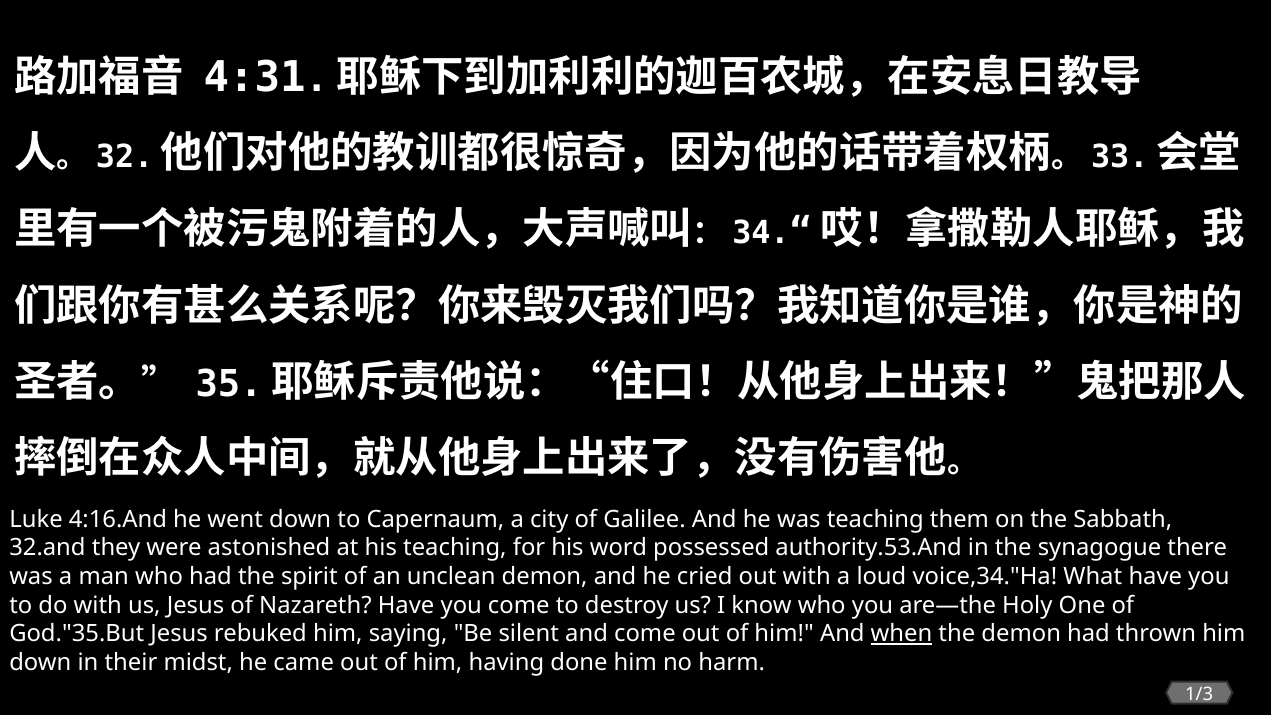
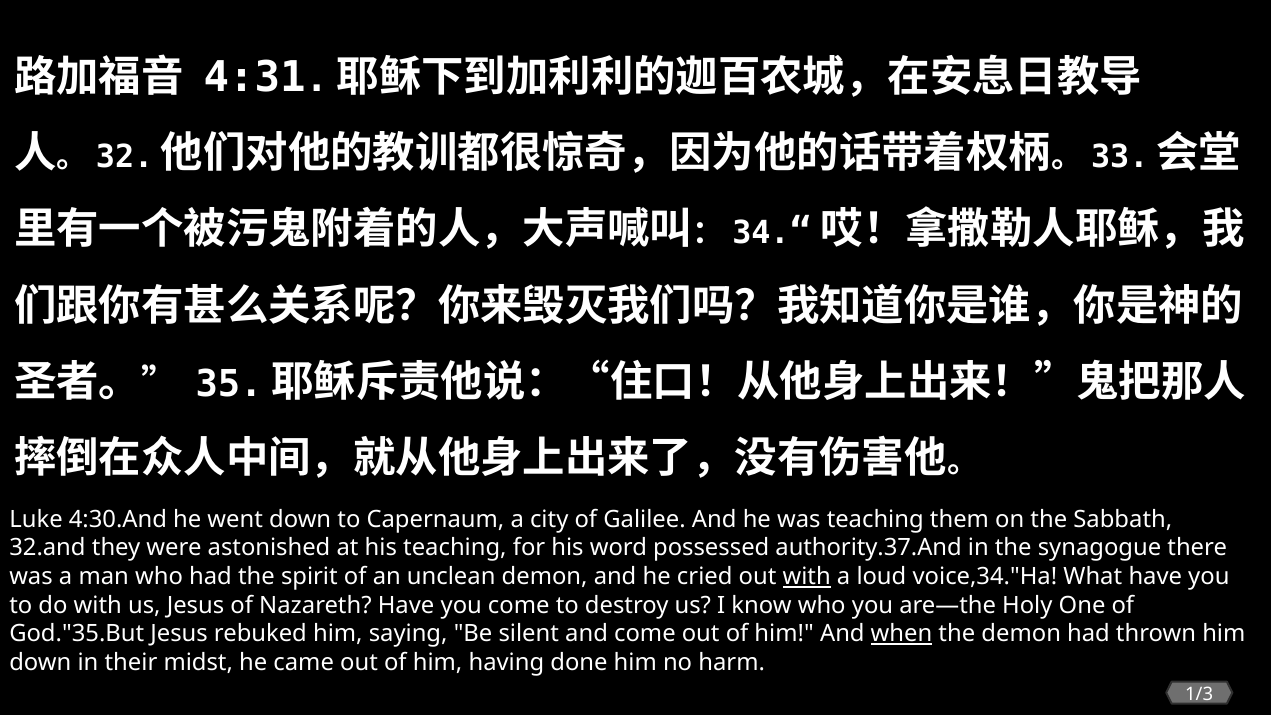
4:16.And: 4:16.And -> 4:30.And (118, 519)
authority.53.And: authority.53.And -> authority.37.And (869, 548)
with underline: none -> present (807, 577)
